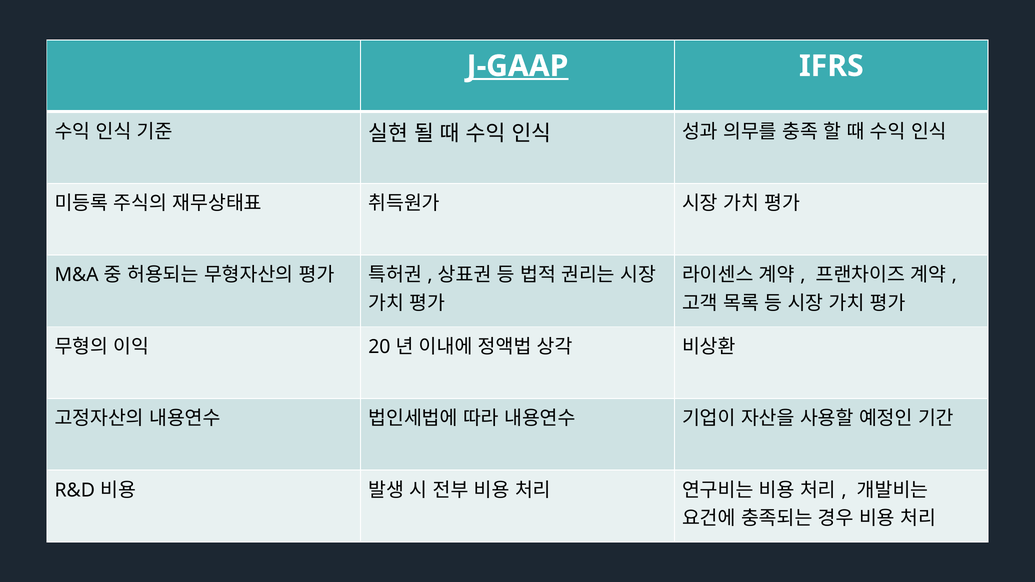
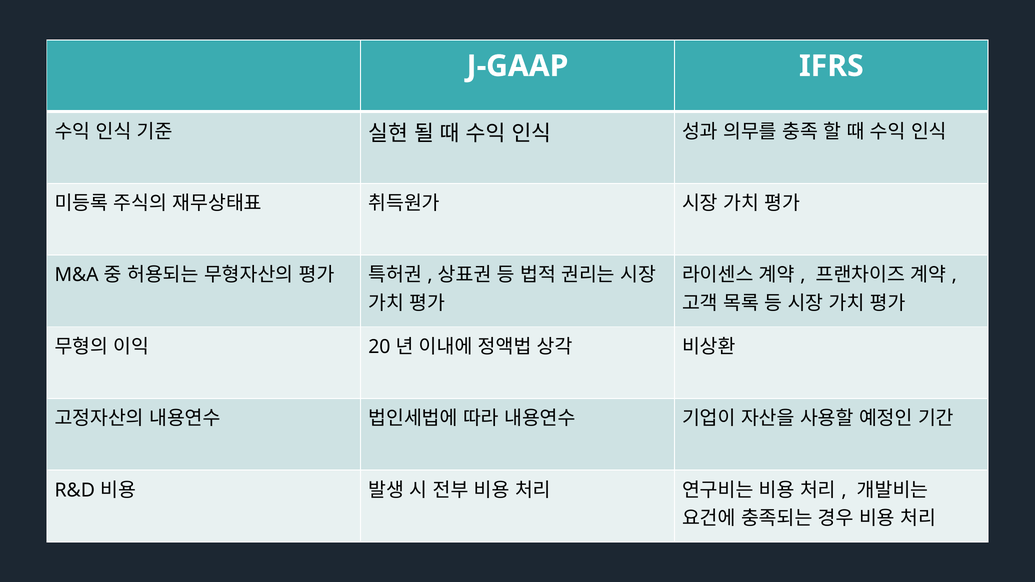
J-GAAP underline: present -> none (517, 66)
